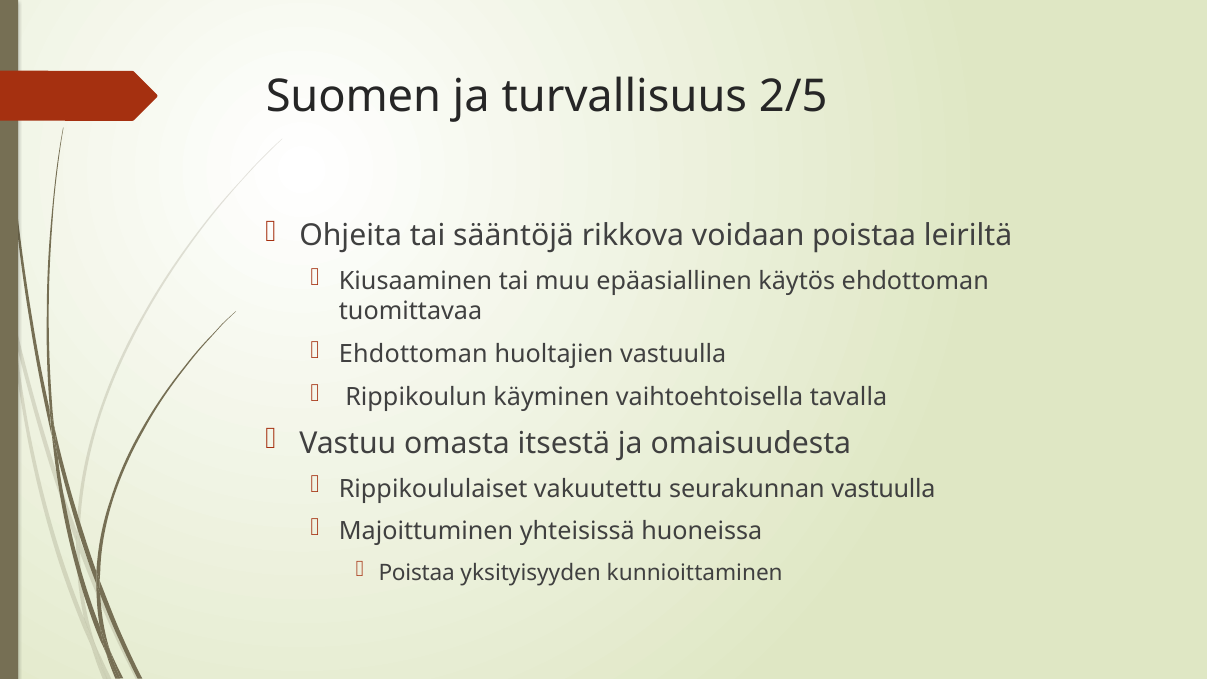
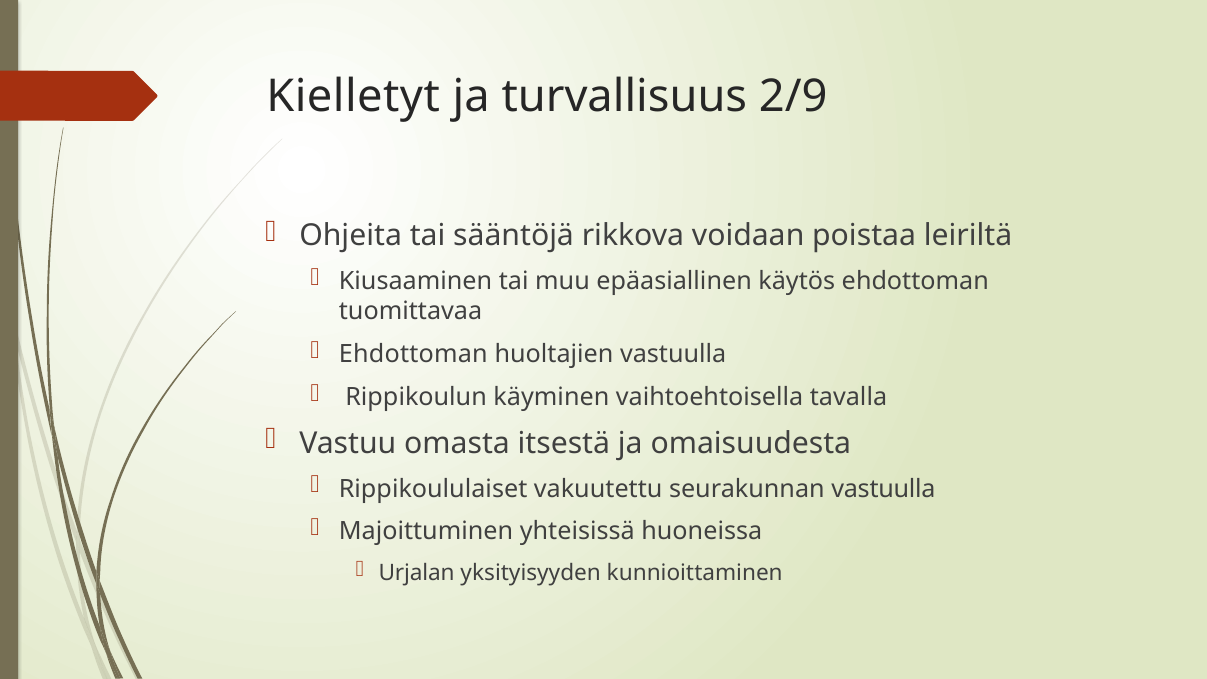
Suomen: Suomen -> Kielletyt (353, 97)
2/5: 2/5 -> 2/9 (793, 97)
Poistaa: Poistaa -> Urjalan (417, 573)
